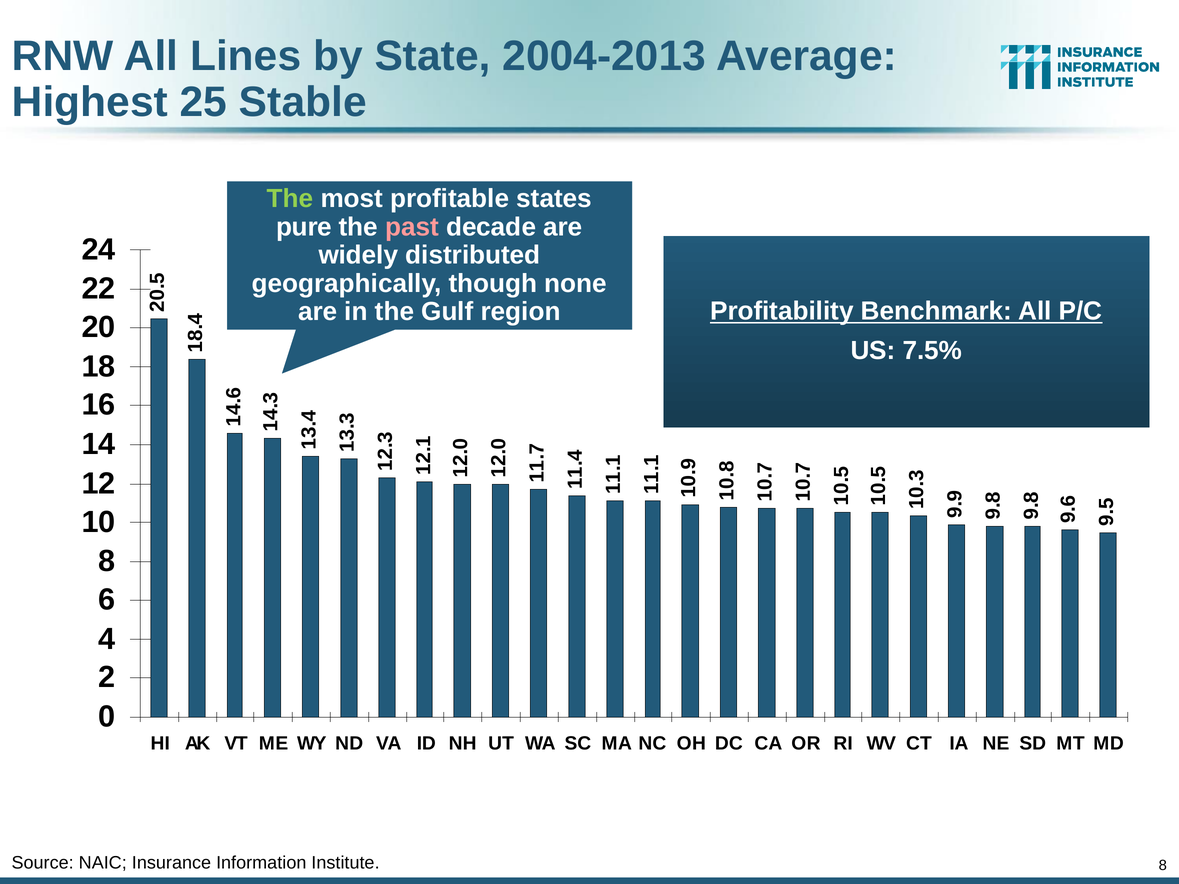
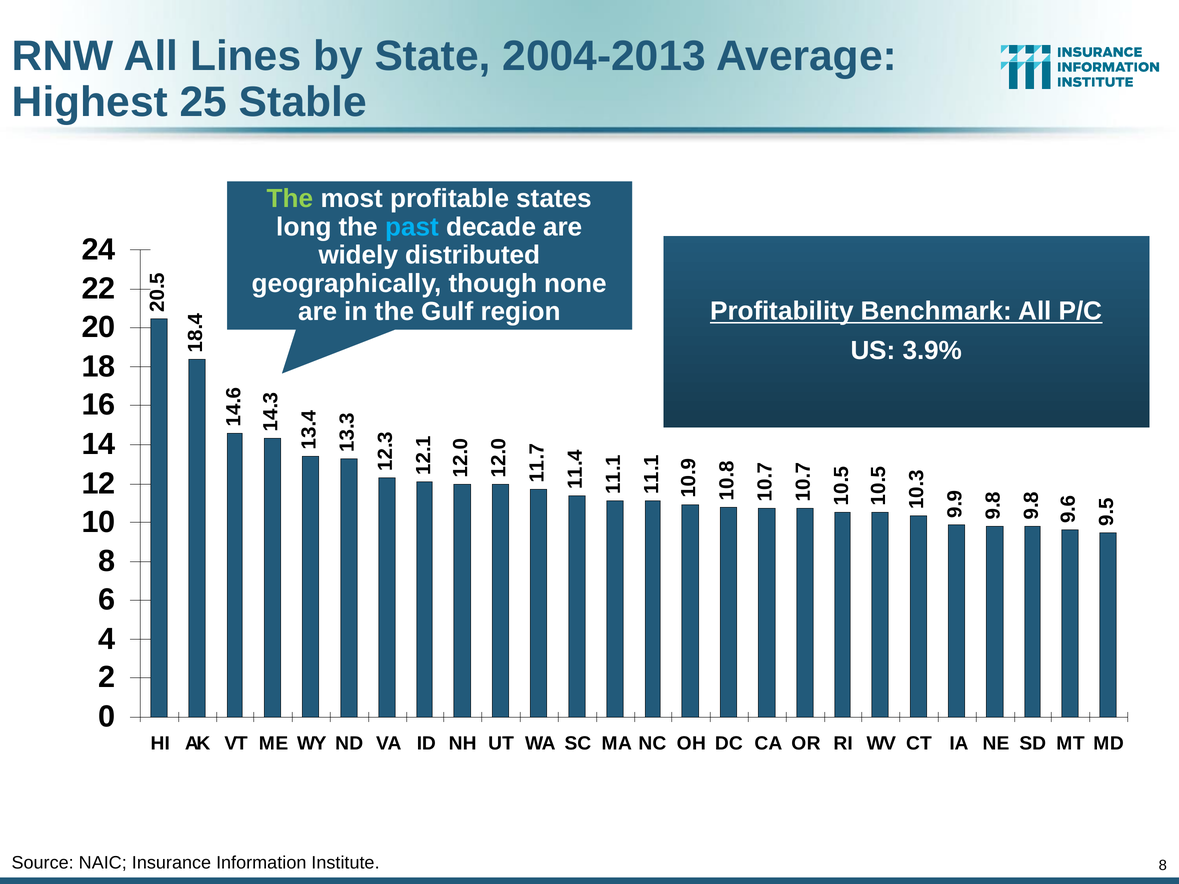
pure: pure -> long (304, 227)
past colour: pink -> light blue (412, 227)
7.5%: 7.5% -> 3.9% (932, 351)
